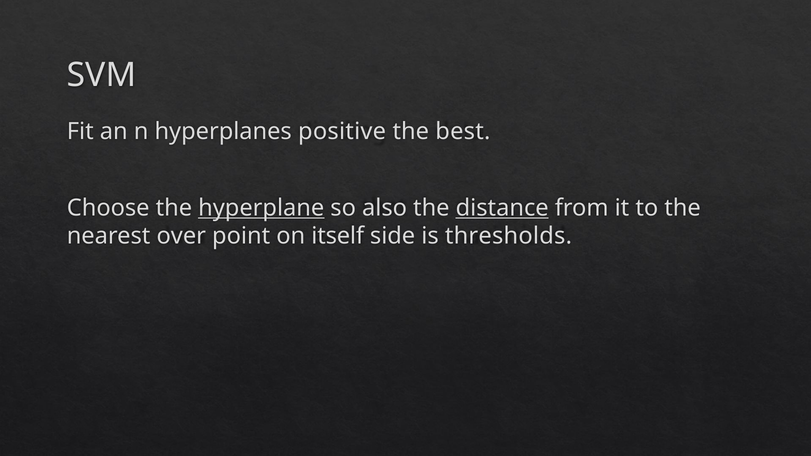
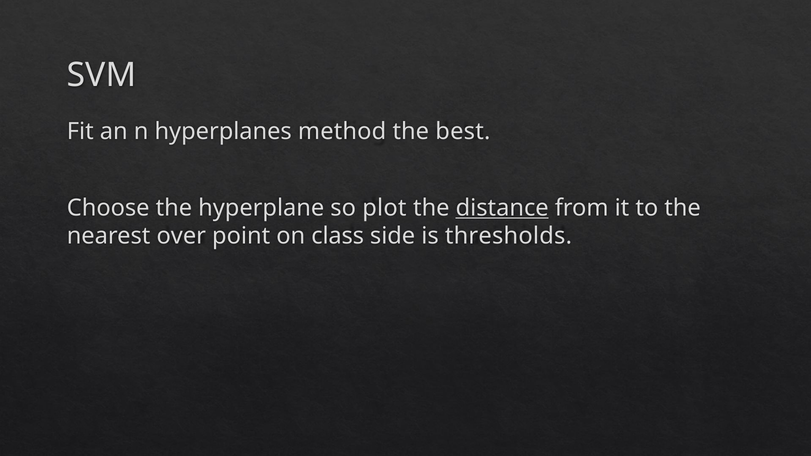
positive: positive -> method (342, 132)
hyperplane underline: present -> none (261, 208)
also: also -> plot (384, 208)
itself: itself -> class (338, 236)
